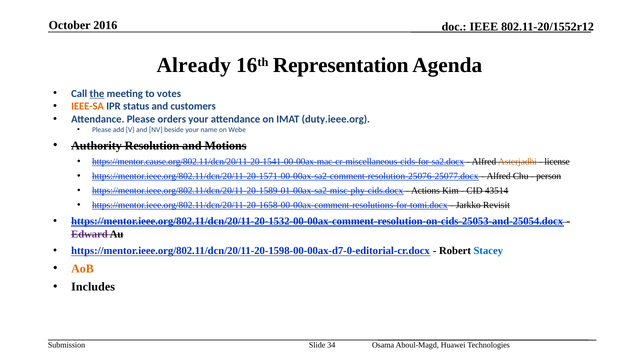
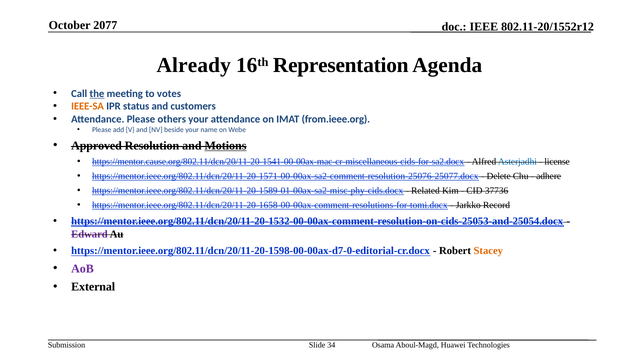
2016: 2016 -> 2077 (105, 25)
orders: orders -> others (172, 119)
duty.ieee.org: duty.ieee.org -> from.ieee.org (336, 119)
Authority: Authority -> Approved (97, 145)
Motions underline: none -> present (225, 145)
Asterjadhi colour: orange -> blue (517, 161)
Alfred: Alfred -> Delete (499, 176)
person: person -> adhere (549, 176)
Actions: Actions -> Related (425, 190)
43514: 43514 -> 37736 (497, 190)
Revisit: Revisit -> Record (497, 205)
Stacey colour: blue -> orange (488, 250)
AoB colour: orange -> purple (83, 268)
Includes: Includes -> External (93, 287)
